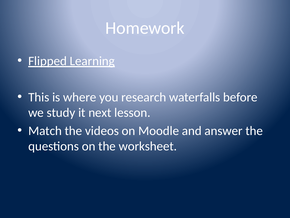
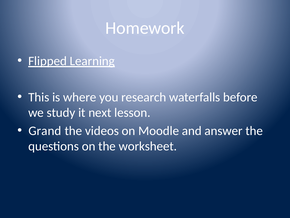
Match: Match -> Grand (45, 130)
